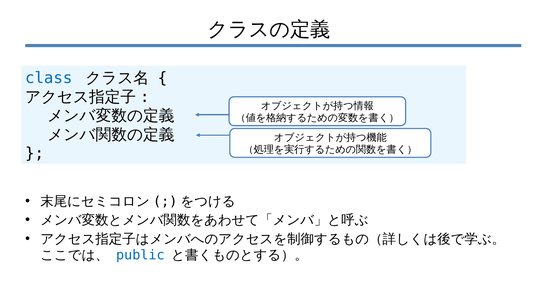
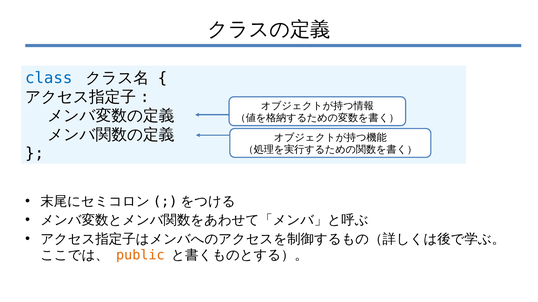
public colour: blue -> orange (140, 256)
